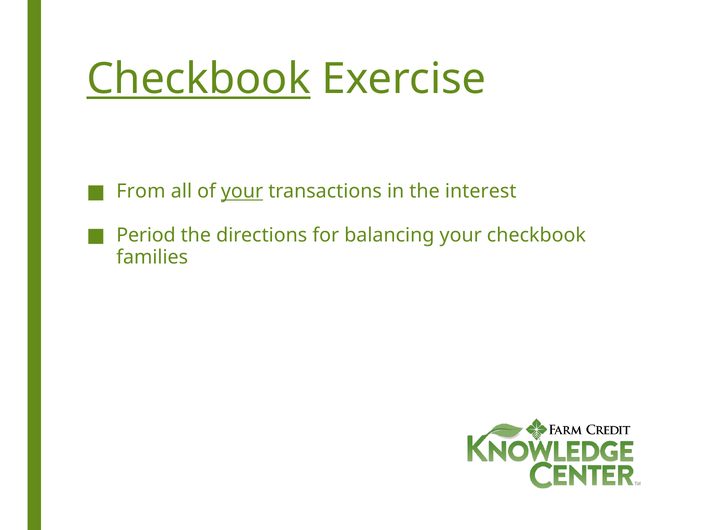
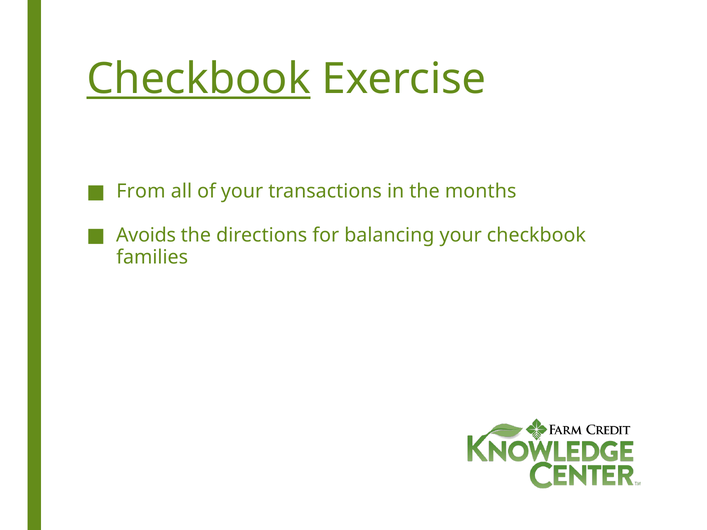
your underline: present -> none (242, 192)
interest: interest -> months (481, 192)
Period: Period -> Avoids (146, 235)
